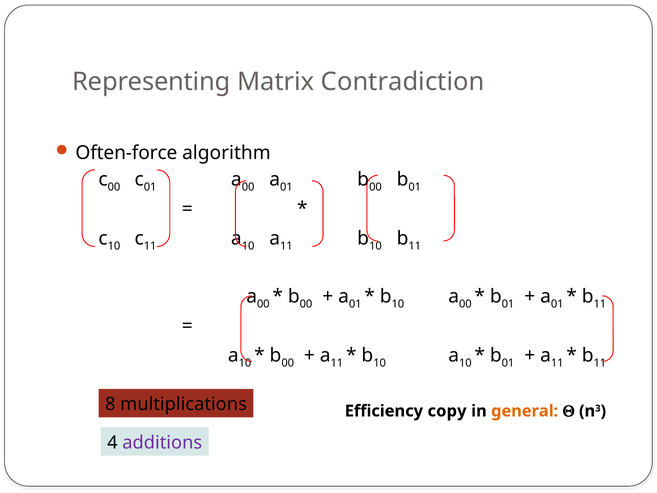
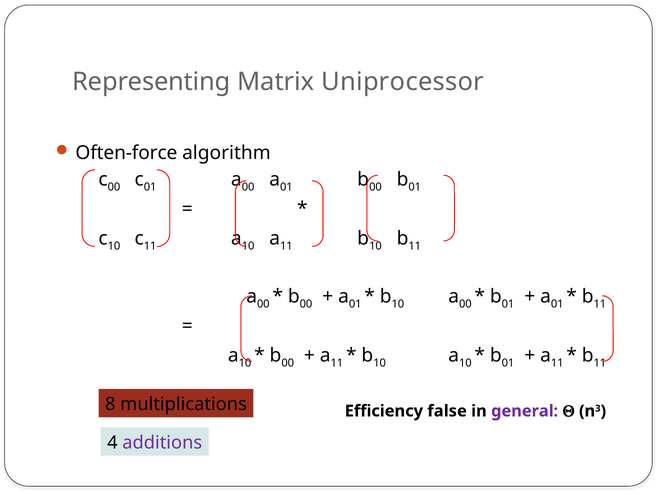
Contradiction: Contradiction -> Uniprocessor (403, 82)
copy: copy -> false (447, 411)
general colour: orange -> purple (525, 411)
